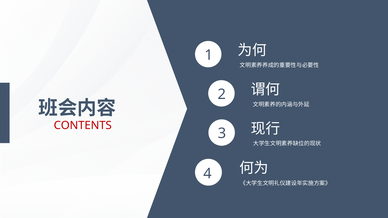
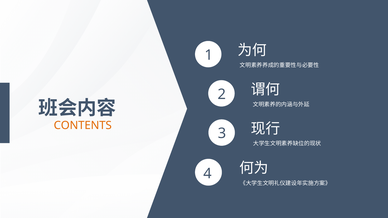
CONTENTS colour: red -> orange (83, 125)
